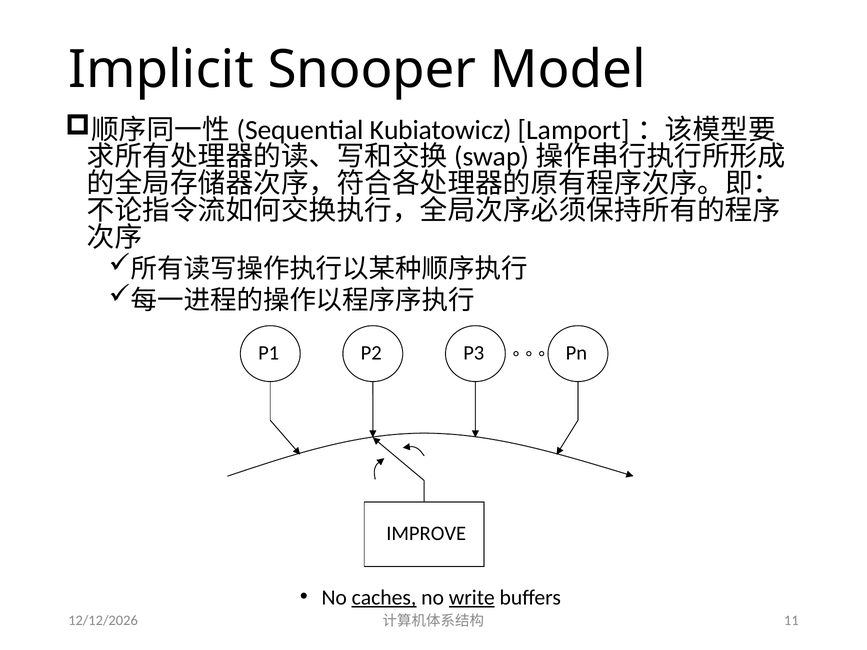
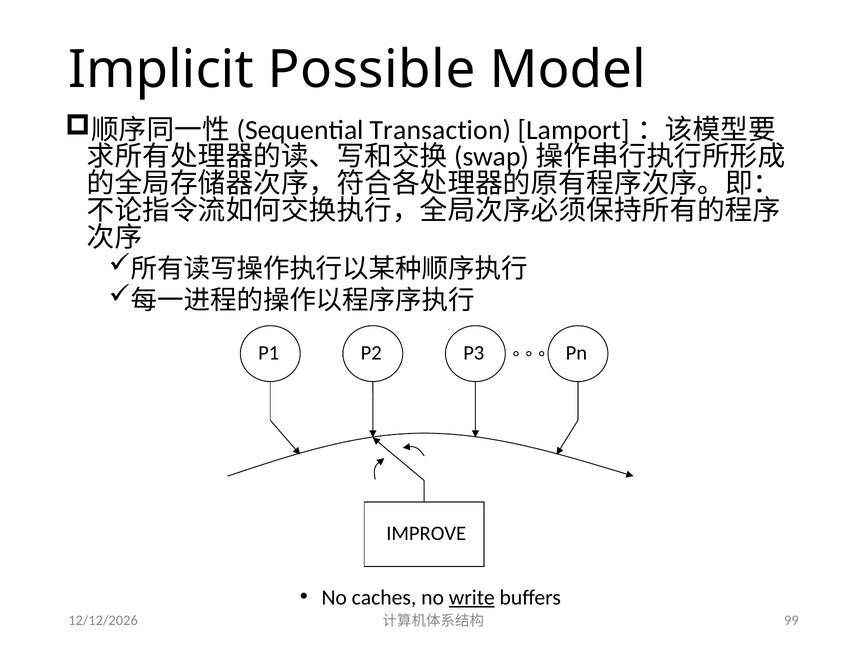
Snooper: Snooper -> Possible (372, 70)
Kubiatowicz: Kubiatowicz -> Transaction (441, 130)
caches underline: present -> none (384, 598)
11: 11 -> 99 (791, 621)
